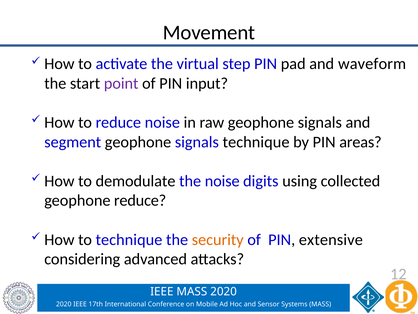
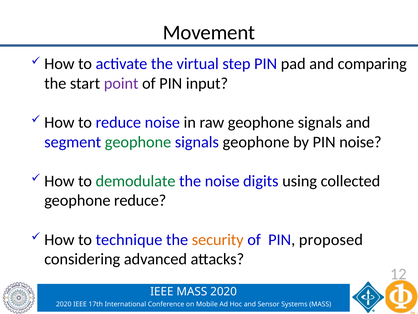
waveform: waveform -> comparing (372, 64)
geophone colour: black -> green (138, 142)
signals technique: technique -> geophone (256, 142)
PIN areas: areas -> noise (360, 142)
demodulate colour: black -> green (136, 181)
extensive: extensive -> proposed (331, 239)
